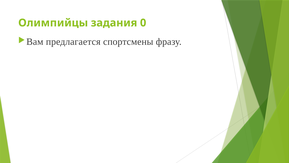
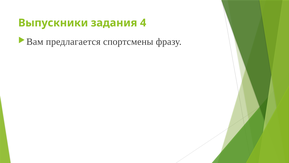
Олимпийцы: Олимпийцы -> Выпускники (53, 23)
0: 0 -> 4 (143, 23)
